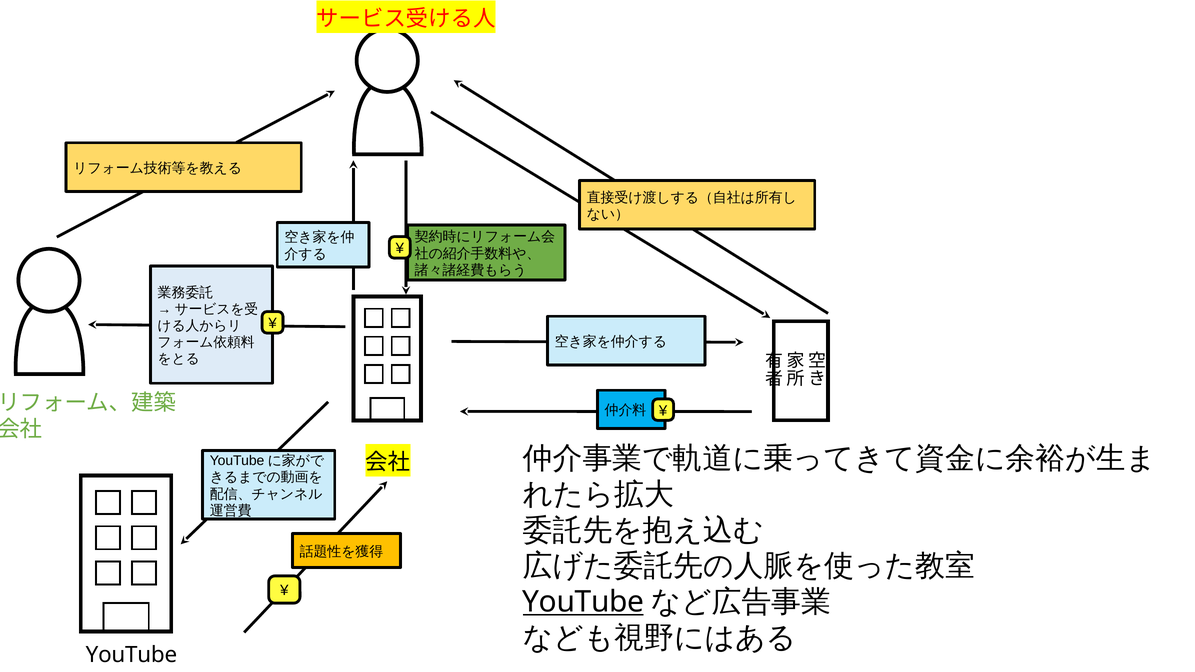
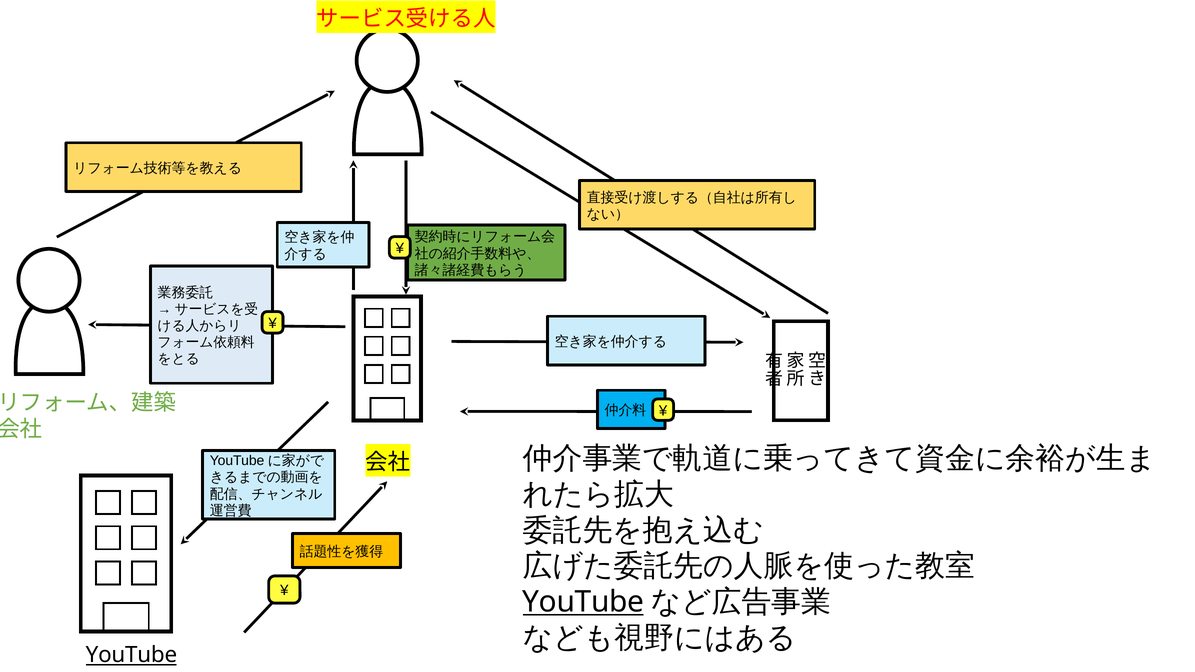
YouTube underline: none -> present (131, 655)
